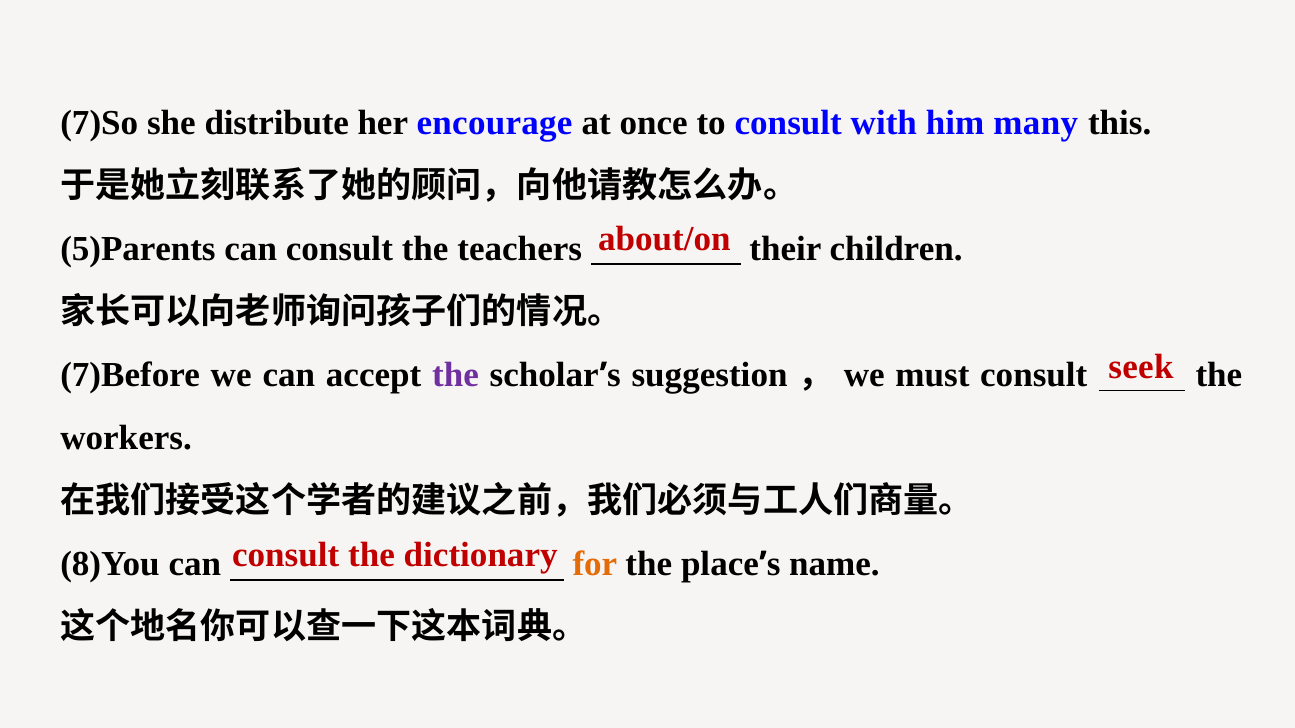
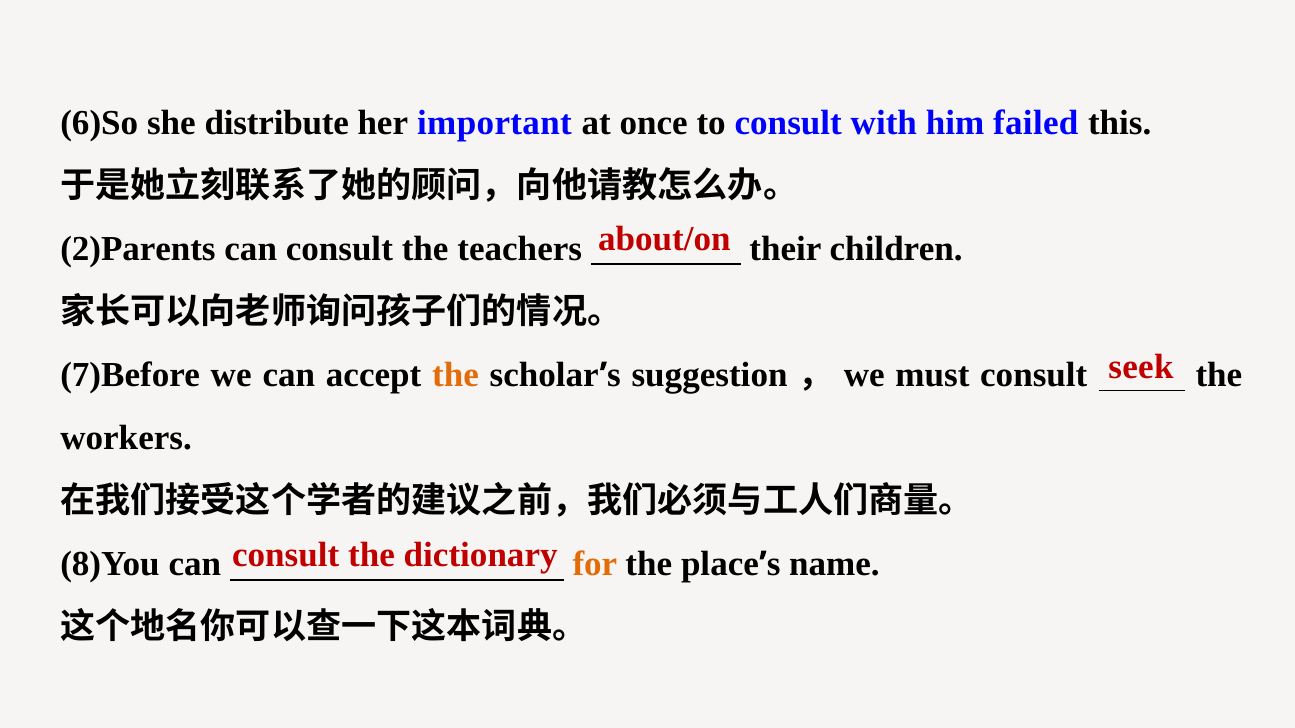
7)So: 7)So -> 6)So (99, 123)
encourage: encourage -> important (494, 123)
many: many -> failed (1036, 123)
5)Parents: 5)Parents -> 2)Parents (138, 249)
the colour: purple -> orange (456, 375)
